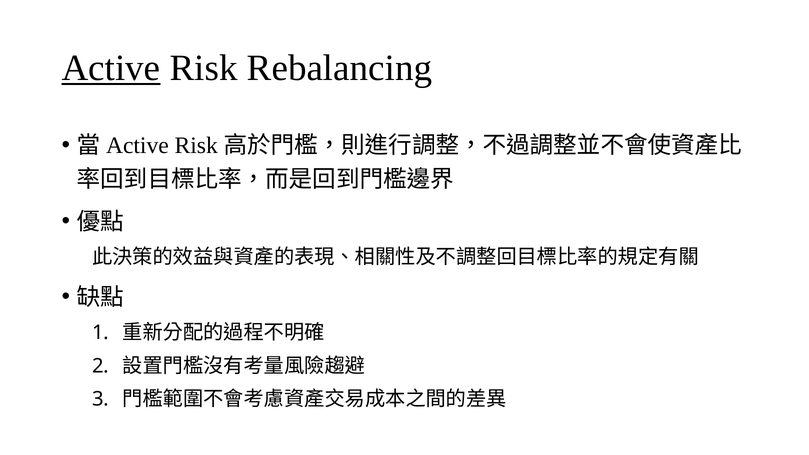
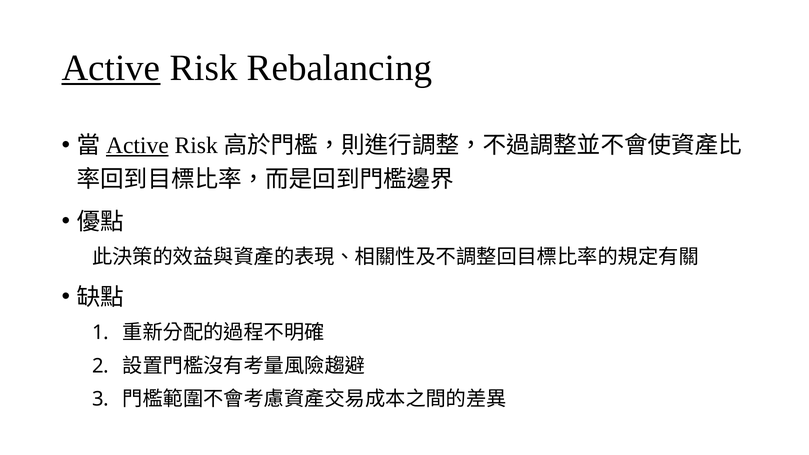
Active underline: none -> present (137, 146)
